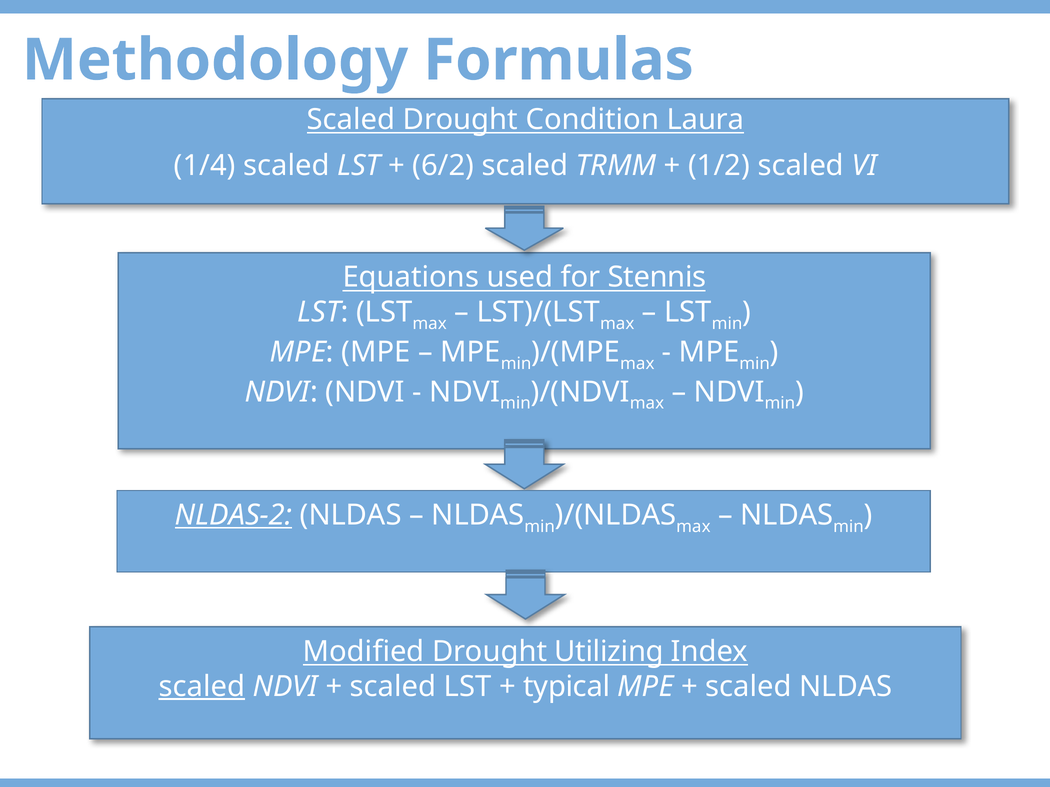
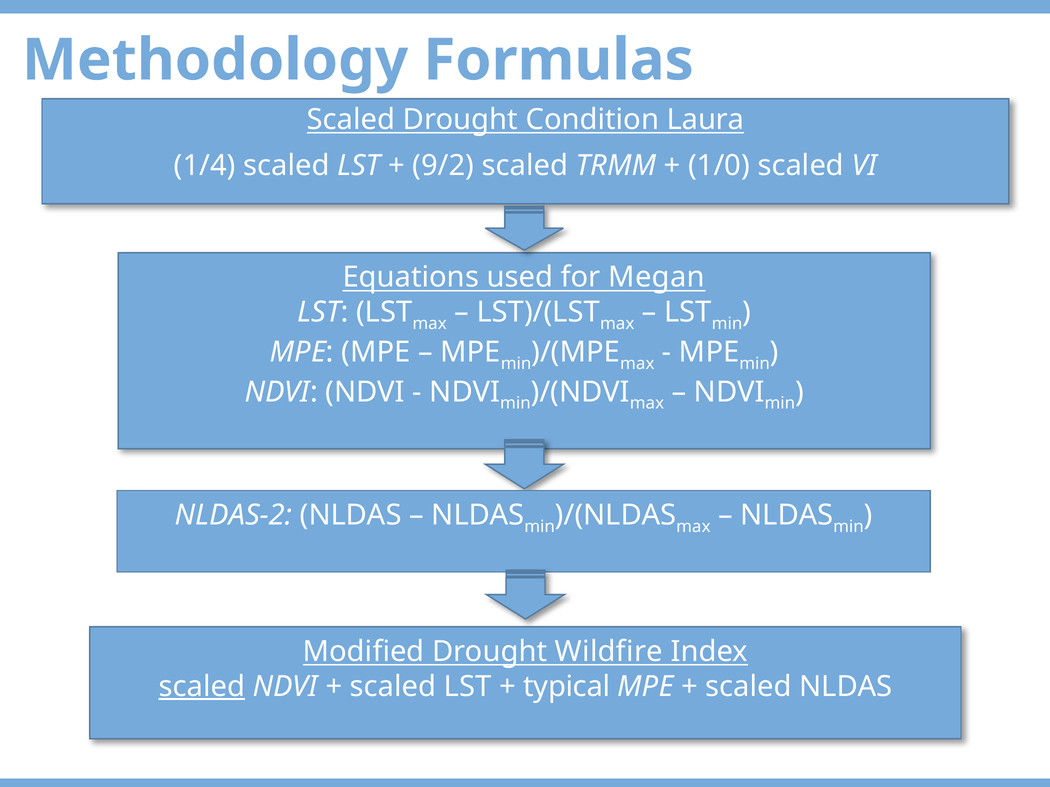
6/2: 6/2 -> 9/2 (443, 166)
1/2: 1/2 -> 1/0 (719, 166)
Stennis: Stennis -> Megan (657, 278)
NLDAS-2 underline: present -> none (234, 515)
Utilizing: Utilizing -> Wildfire (609, 652)
